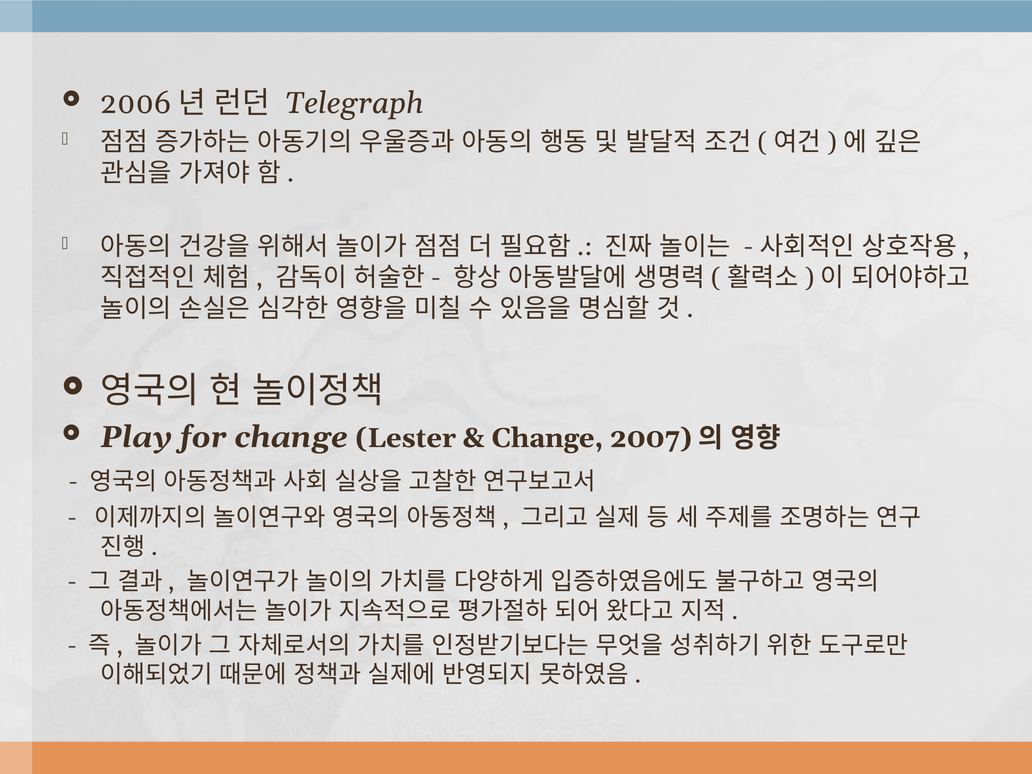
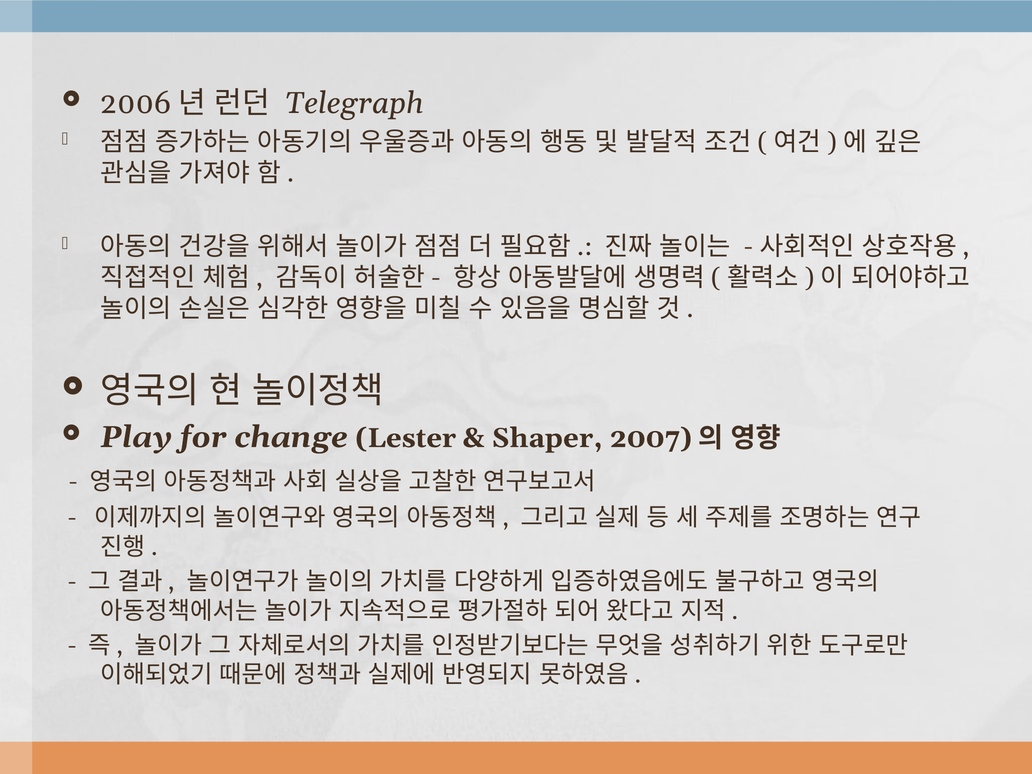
Change: Change -> Shaper (547, 438)
